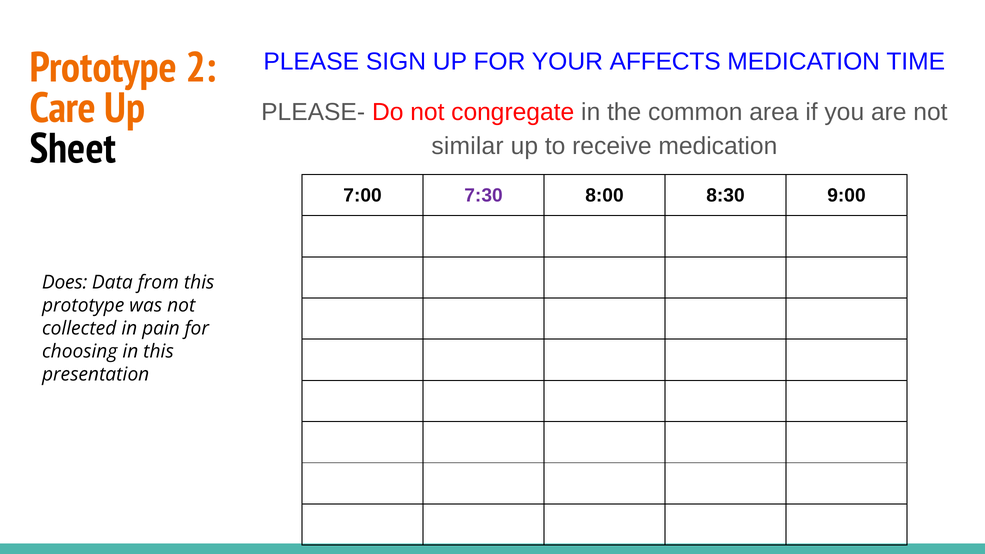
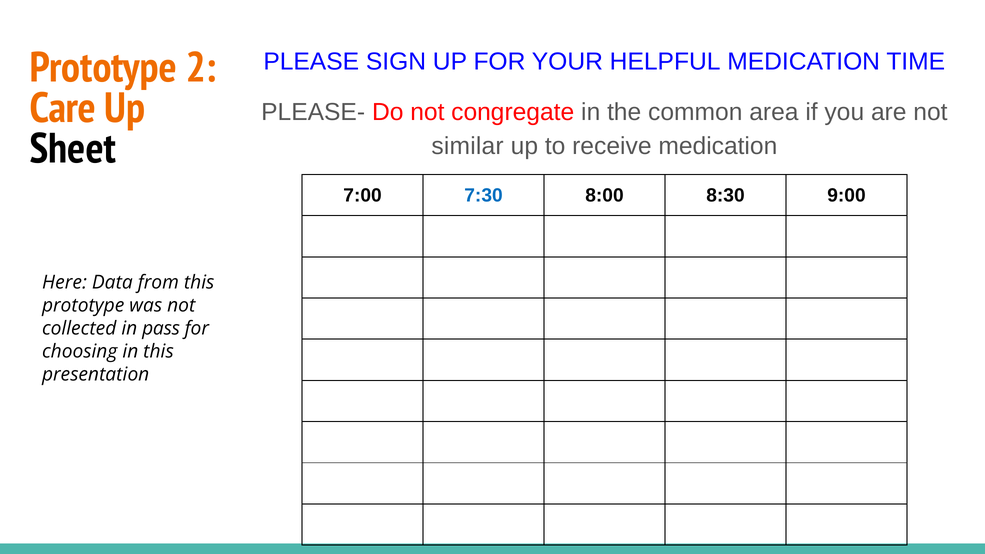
AFFECTS: AFFECTS -> HELPFUL (665, 62)
7:30 colour: purple -> blue (484, 195)
Does: Does -> Here (64, 282)
pain: pain -> pass (161, 328)
